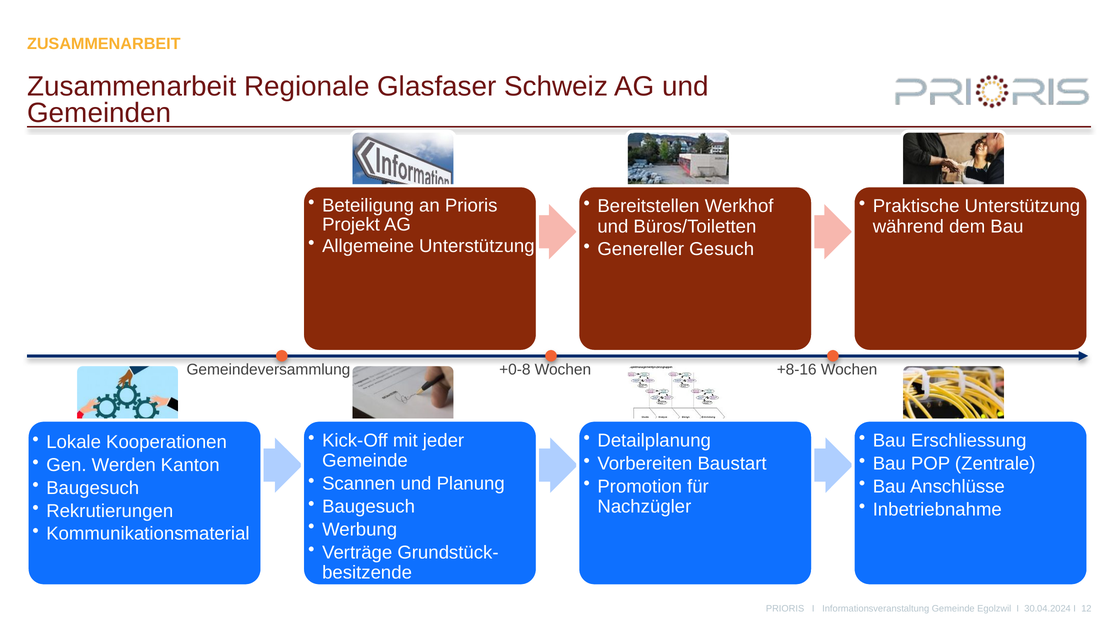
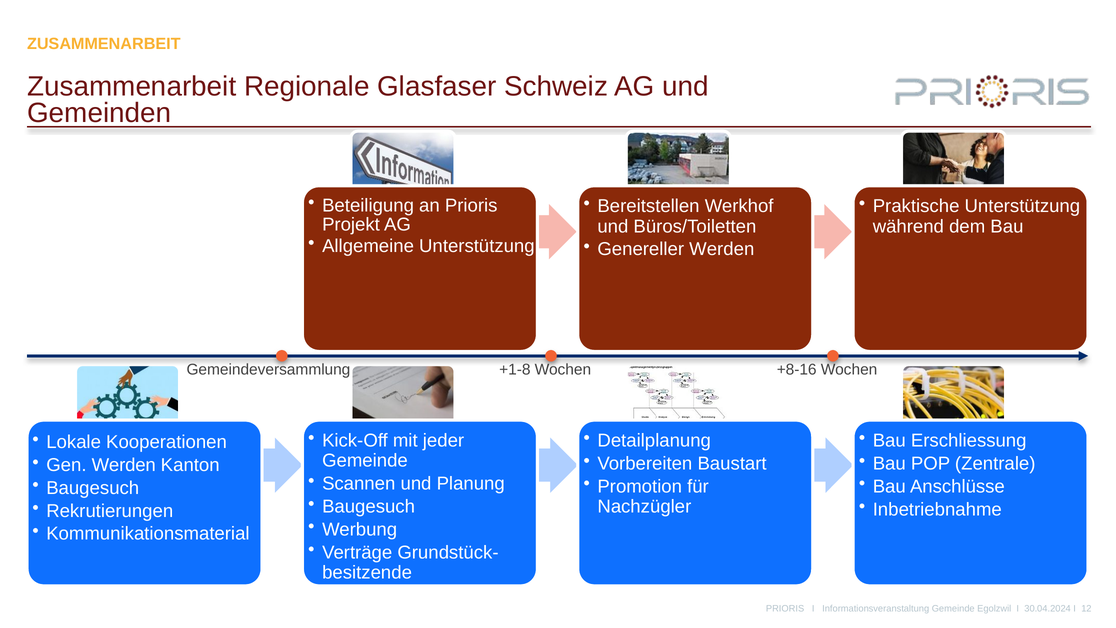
Genereller Gesuch: Gesuch -> Werden (722, 249)
+0-8: +0-8 -> +1-8 (515, 369)
